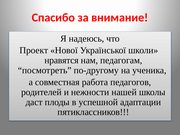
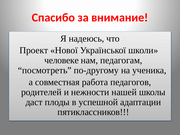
нравятся: нравятся -> человеке (62, 60)
